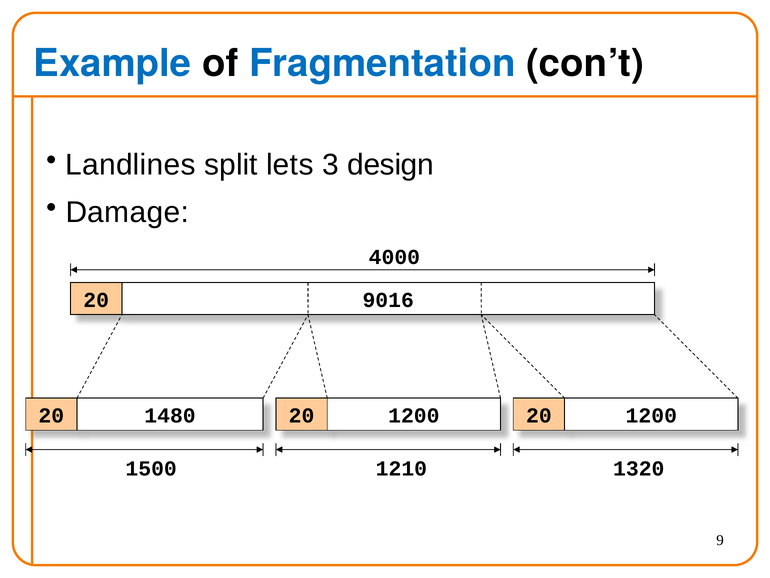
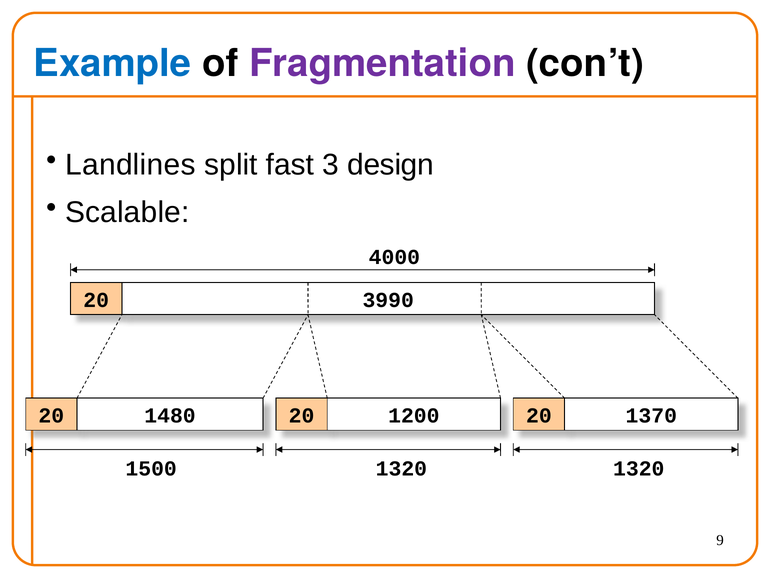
Fragmentation colour: blue -> purple (382, 64)
lets: lets -> fast (290, 165)
Damage: Damage -> Scalable (127, 212)
9016: 9016 -> 3990 (388, 300)
1200: 1200 -> 1370 (651, 415)
1210: 1210 -> 1320 (401, 468)
